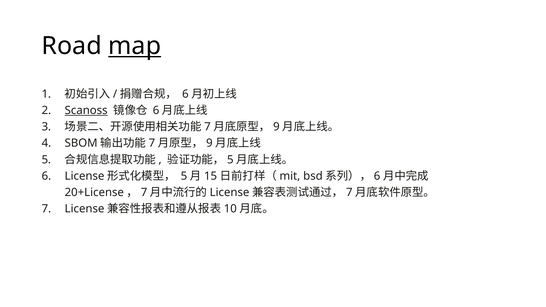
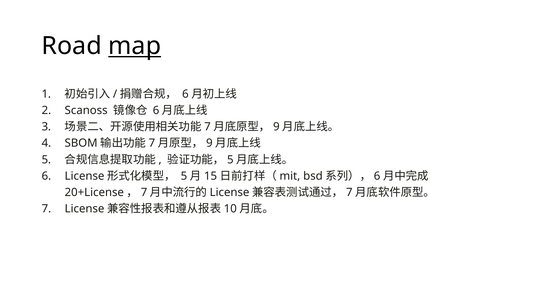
Scanoss underline: present -> none (86, 111)
